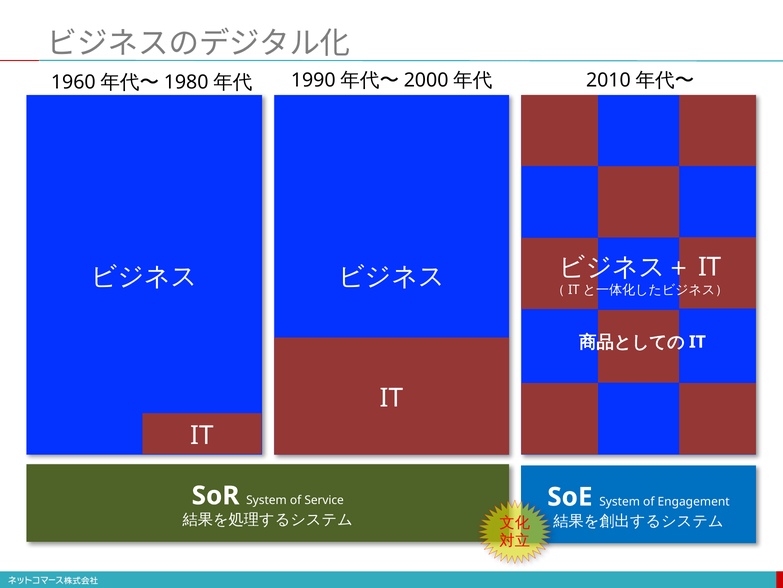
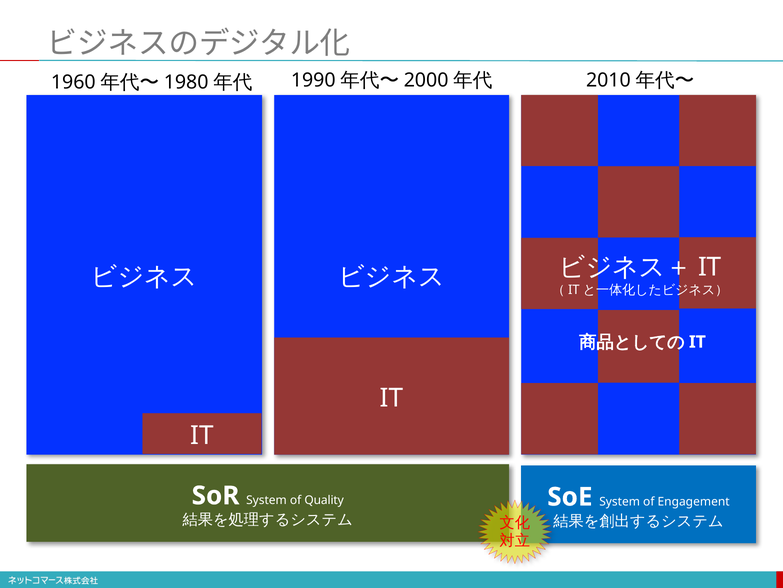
Service: Service -> Quality (324, 500)
